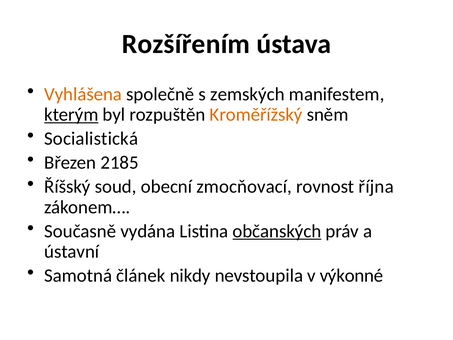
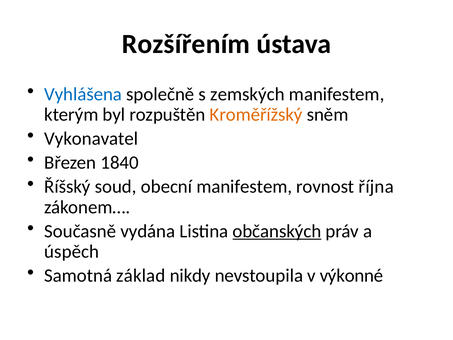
Vyhlášena colour: orange -> blue (83, 94)
kterým underline: present -> none (71, 115)
Socialistická: Socialistická -> Vykonavatel (91, 139)
2185: 2185 -> 1840 (120, 163)
obecní zmocňovací: zmocňovací -> manifestem (244, 187)
ústavní: ústavní -> úspěch (72, 251)
článek: článek -> základ (141, 275)
